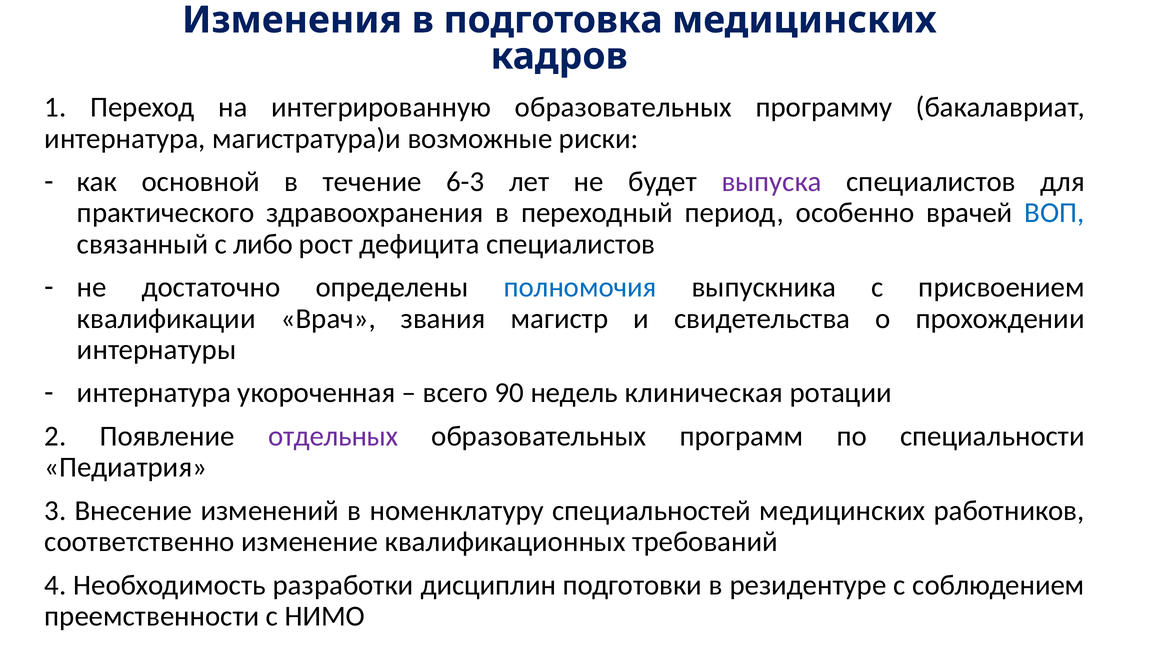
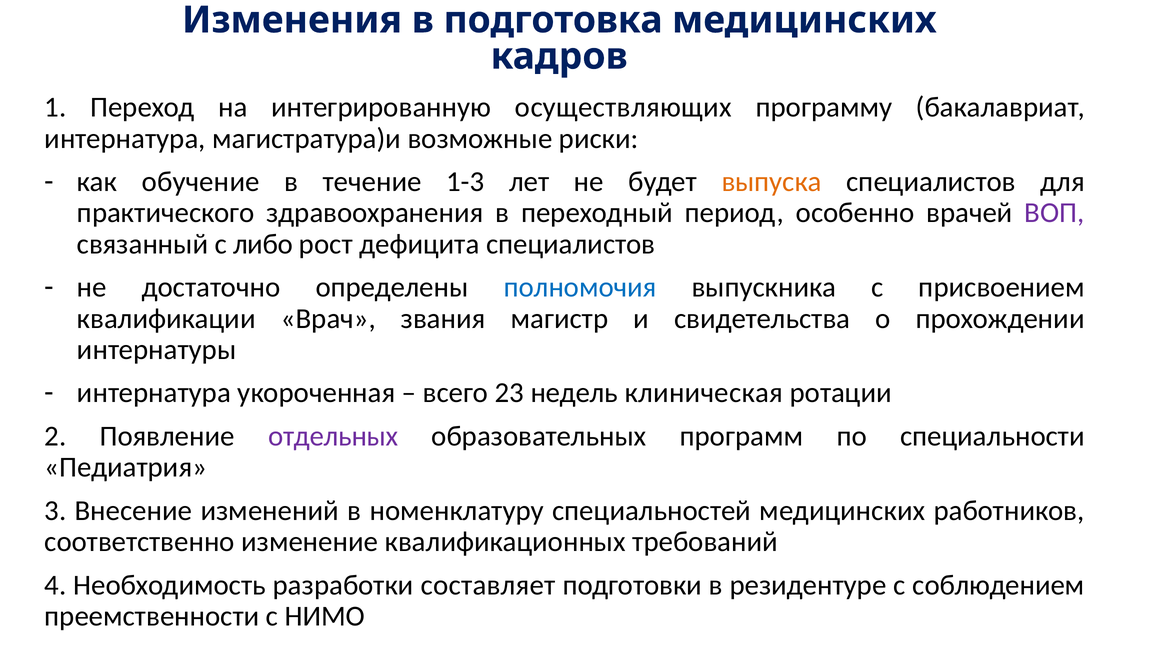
интегрированную образовательных: образовательных -> осуществляющих (623, 107)
основной: основной -> обучение (201, 182)
6-3: 6-3 -> 1-3 (465, 182)
выпуска colour: purple -> orange (772, 182)
ВОП colour: blue -> purple (1054, 213)
90: 90 -> 23 (509, 393)
дисциплин: дисциплин -> составляет (488, 585)
